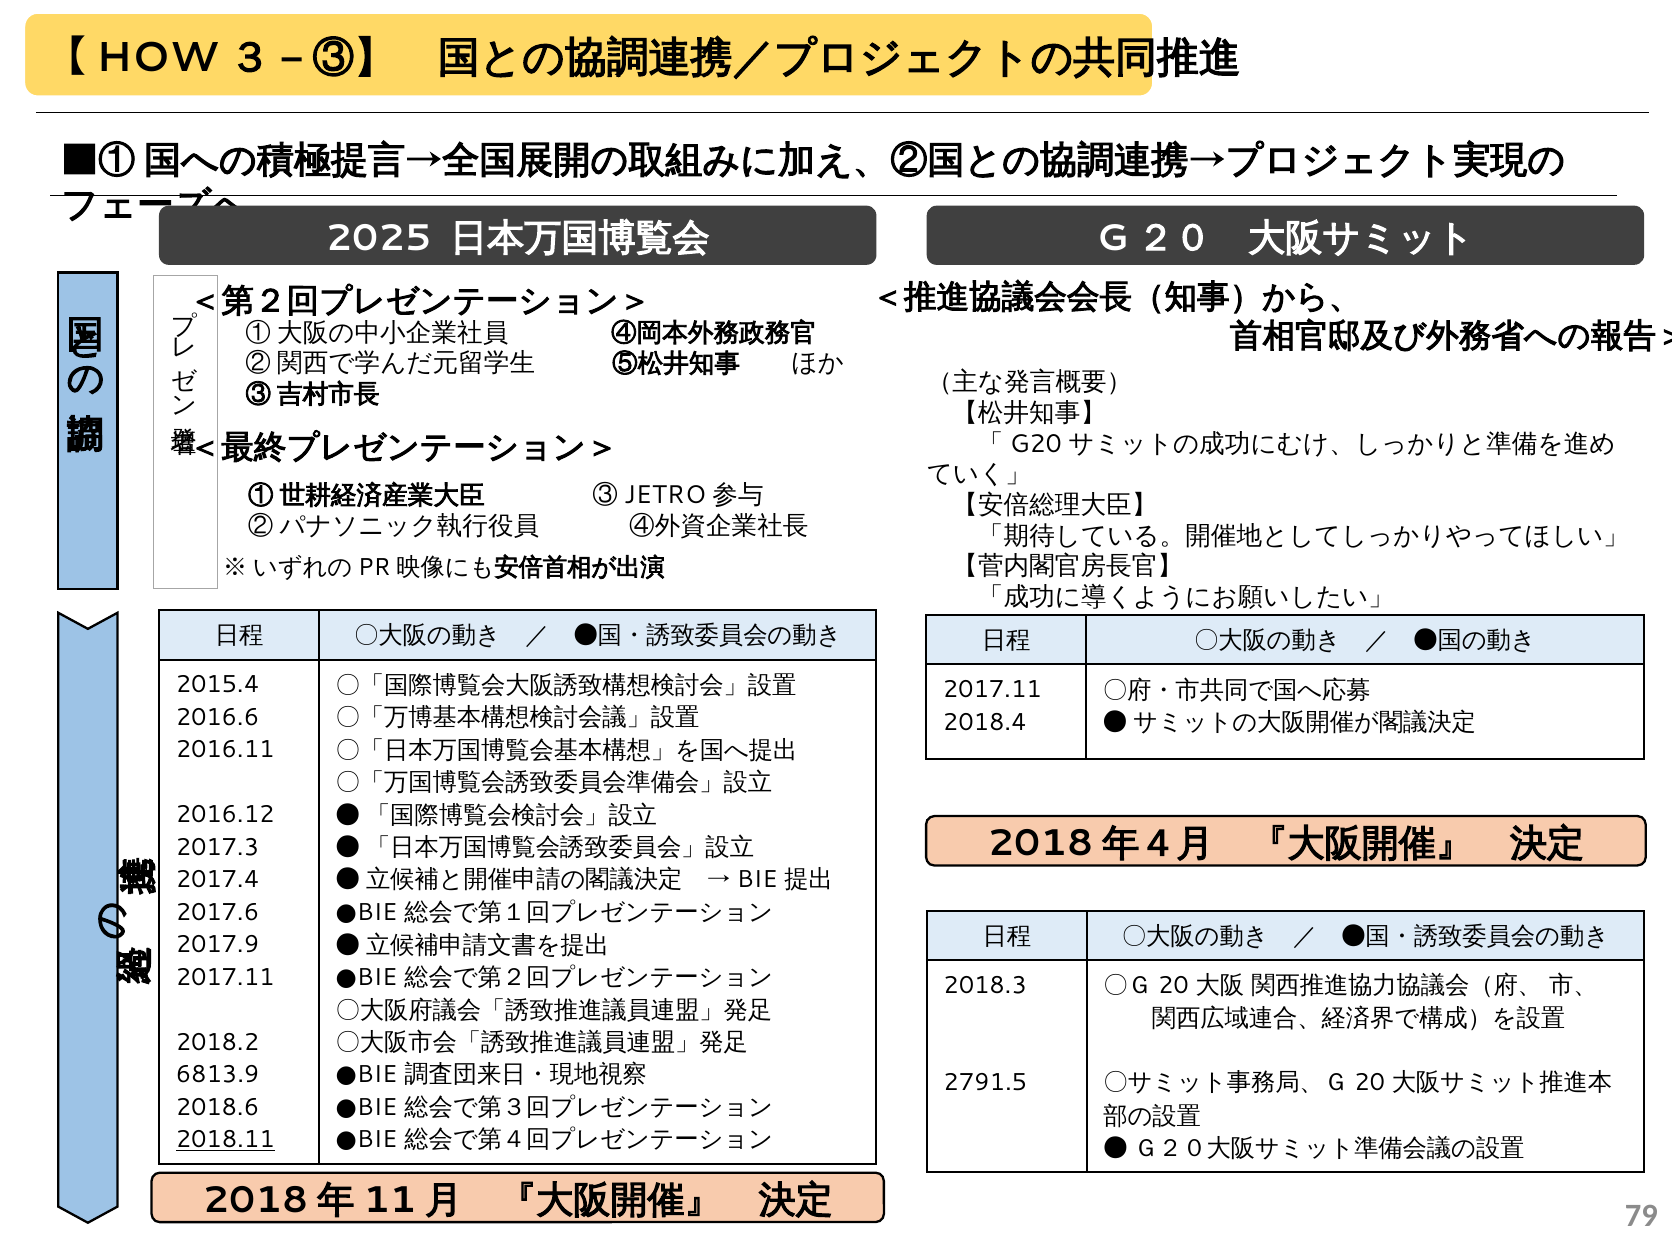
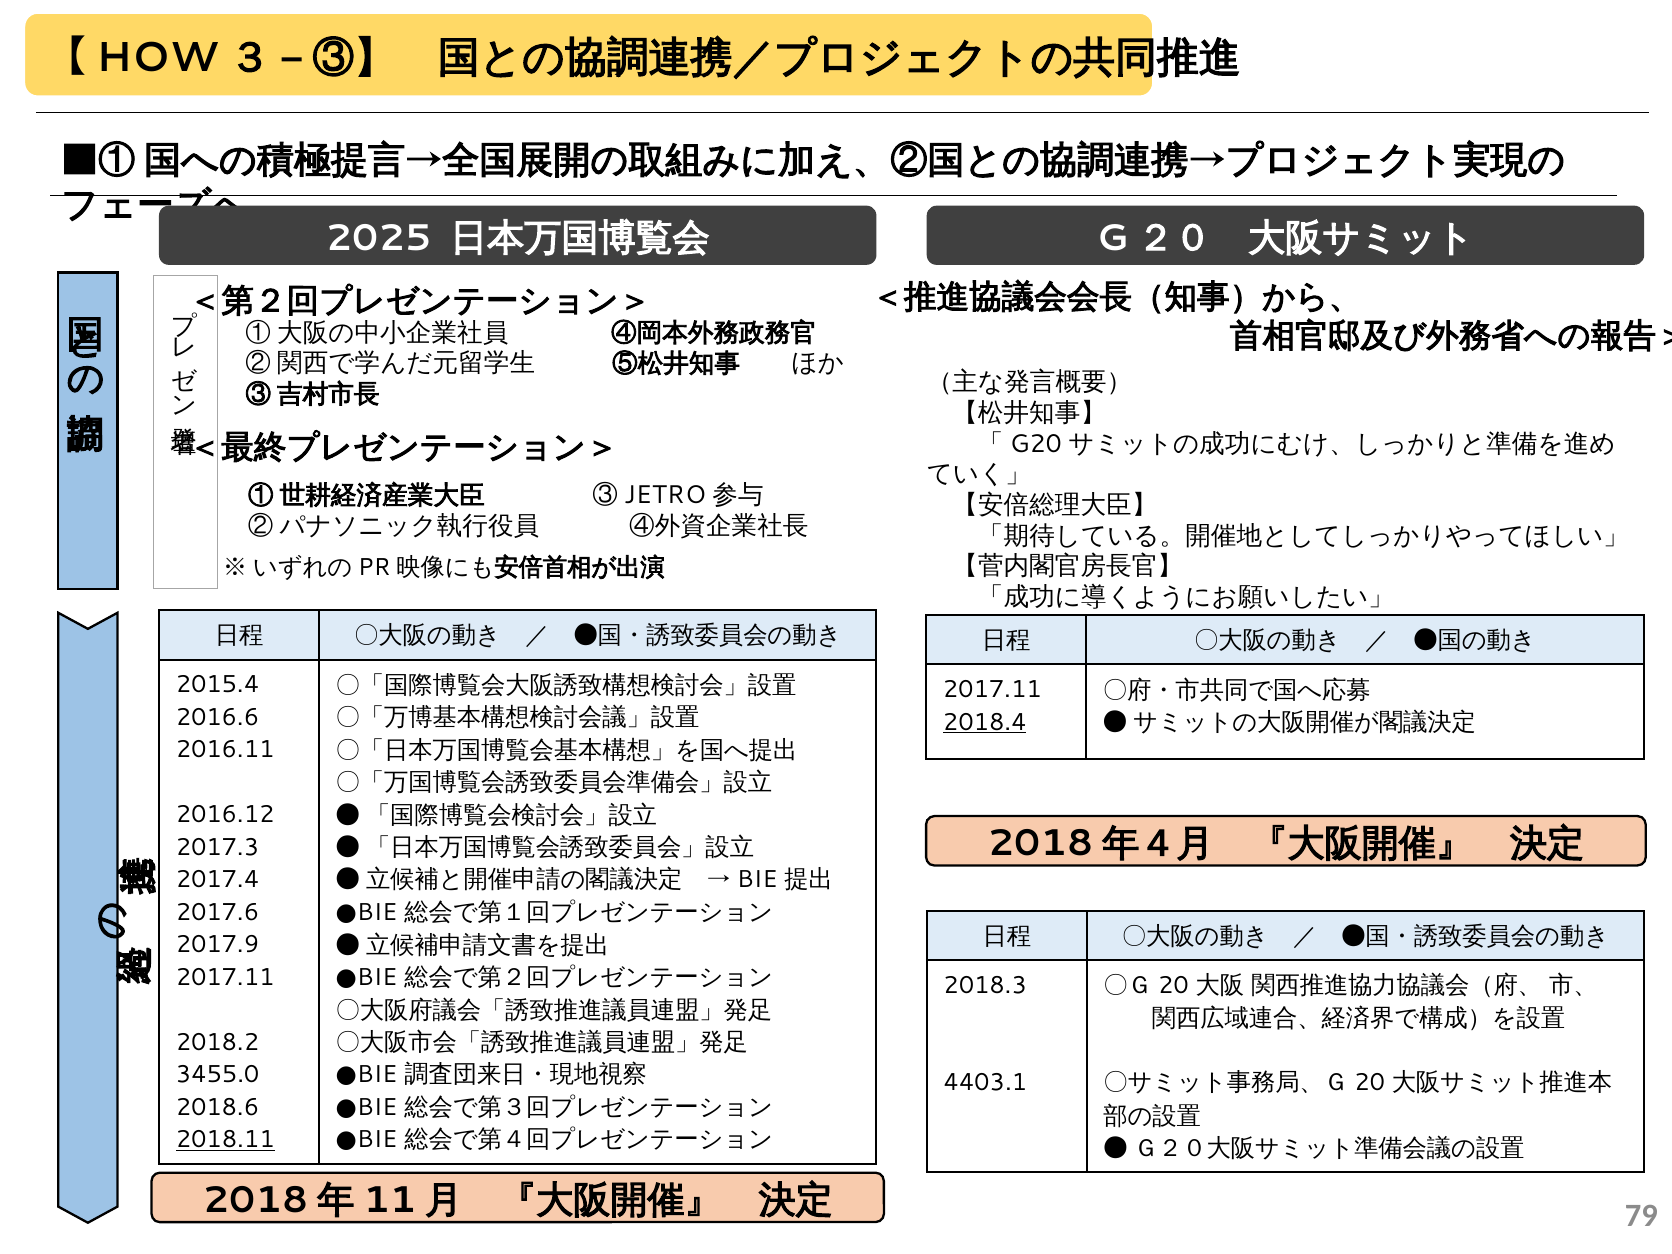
2018.4 underline: none -> present (985, 722)
6813.9: 6813.9 -> 3455.0 (218, 1075)
2791.5: 2791.5 -> 4403.1 (985, 1083)
